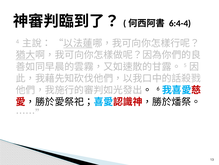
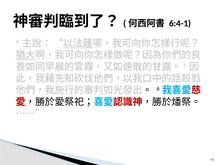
6:4-4: 6:4-4 -> 6:4-1 (180, 23)
